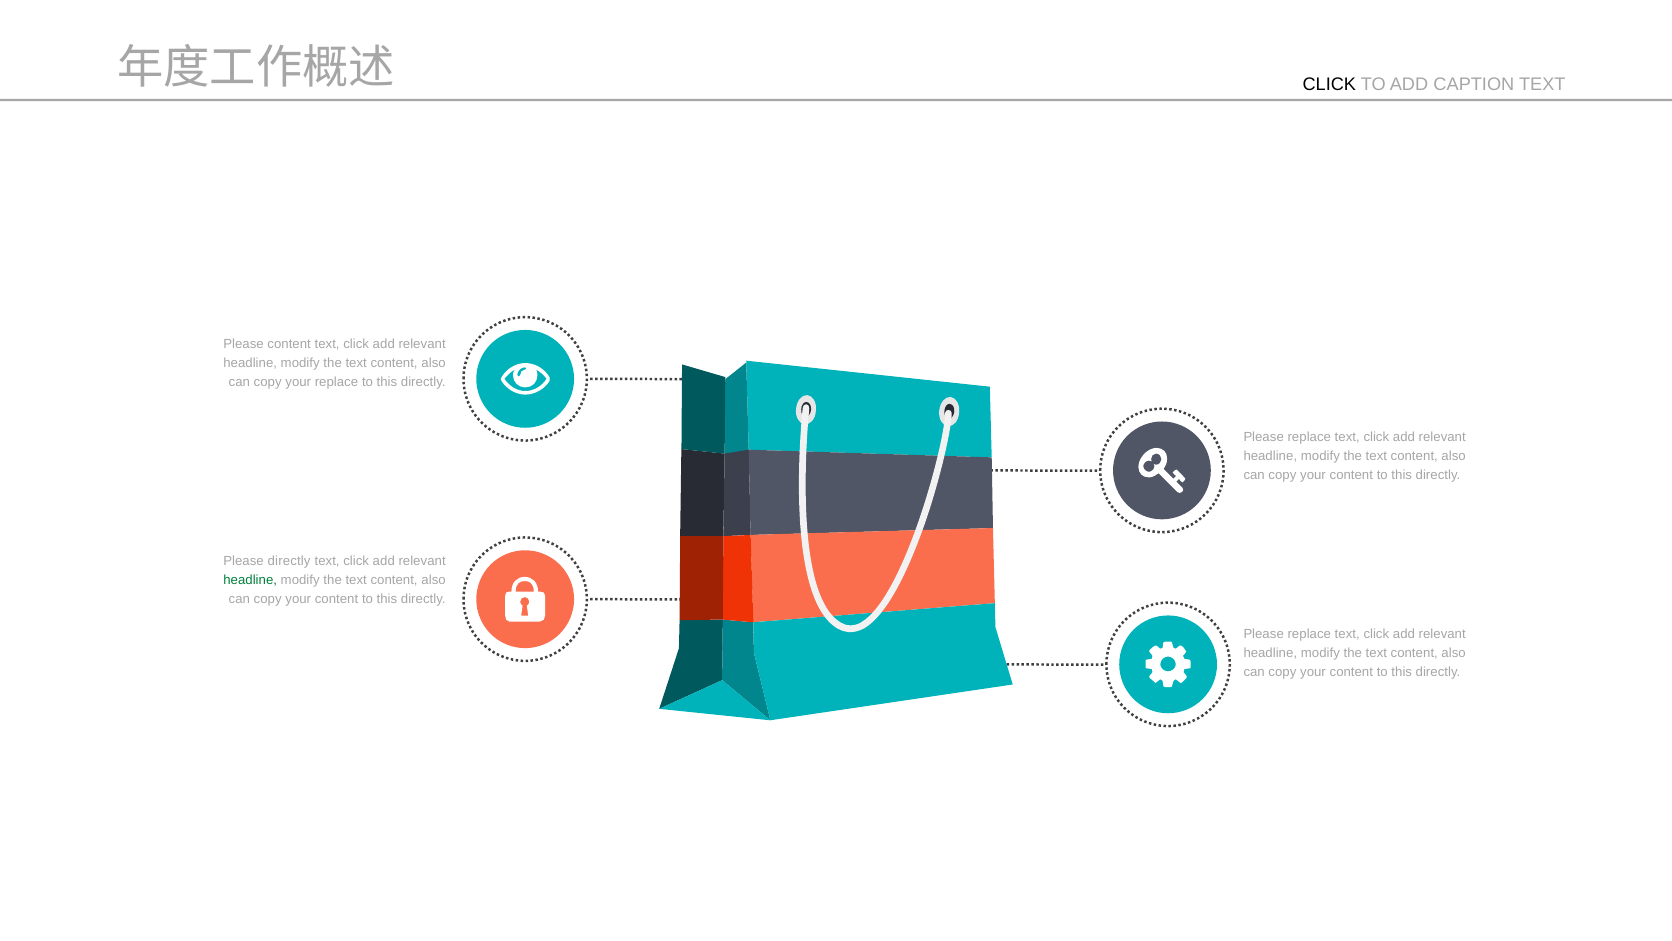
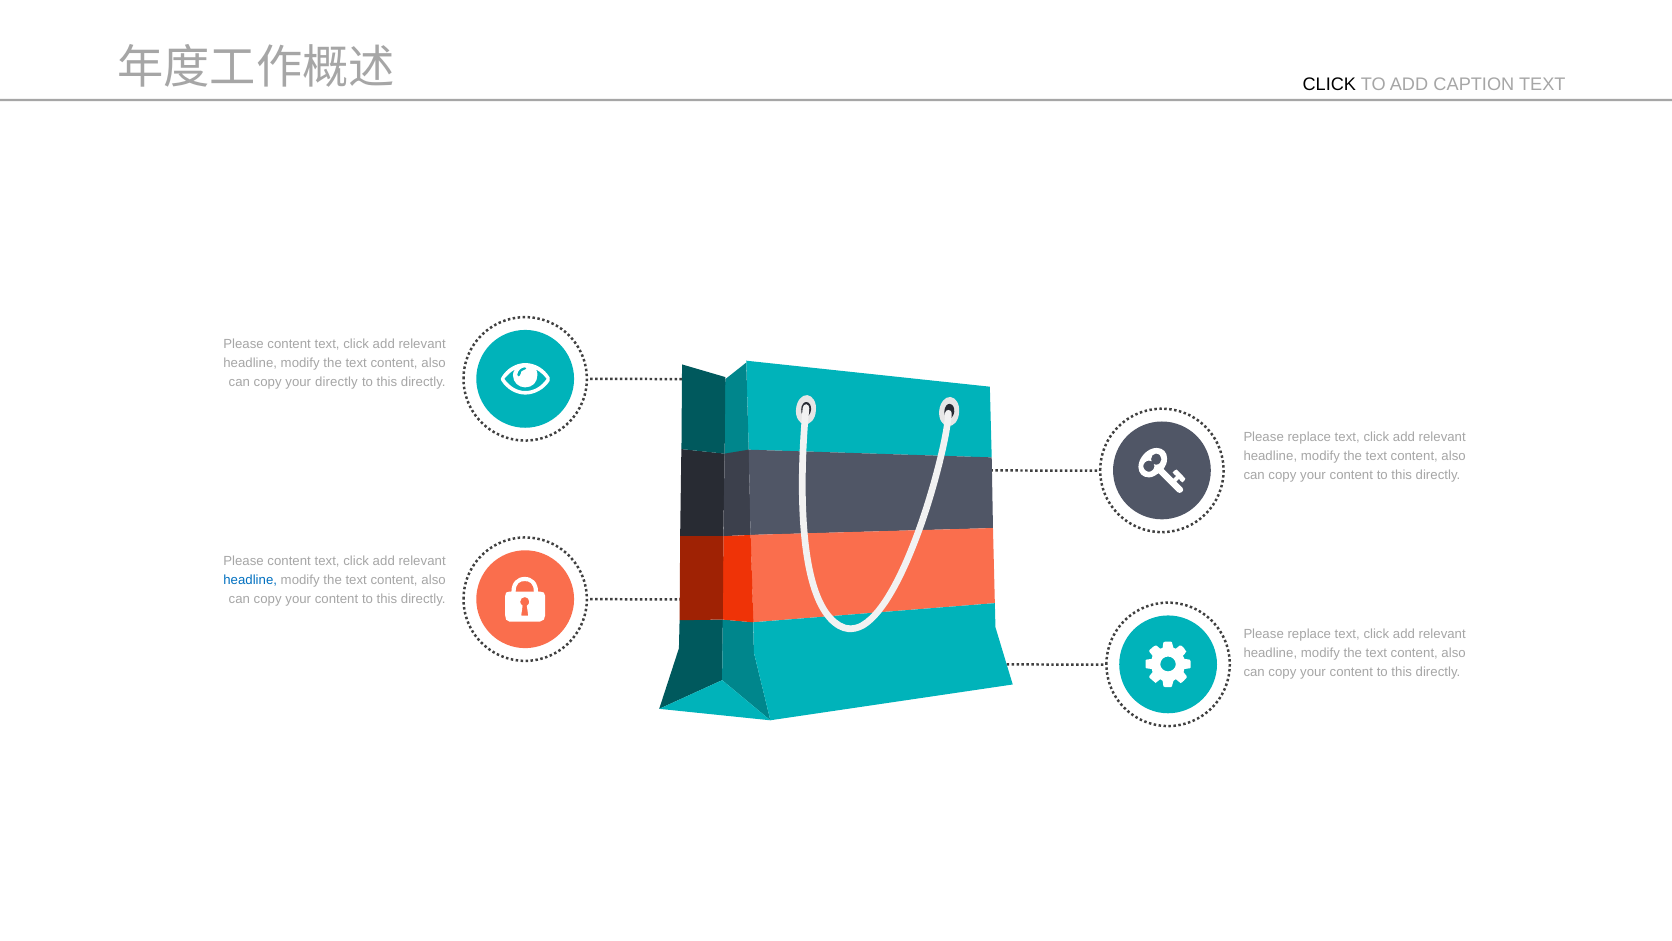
your replace: replace -> directly (336, 382)
directly: directly -> content (289, 561)
headline colour: green -> blue (250, 580)
